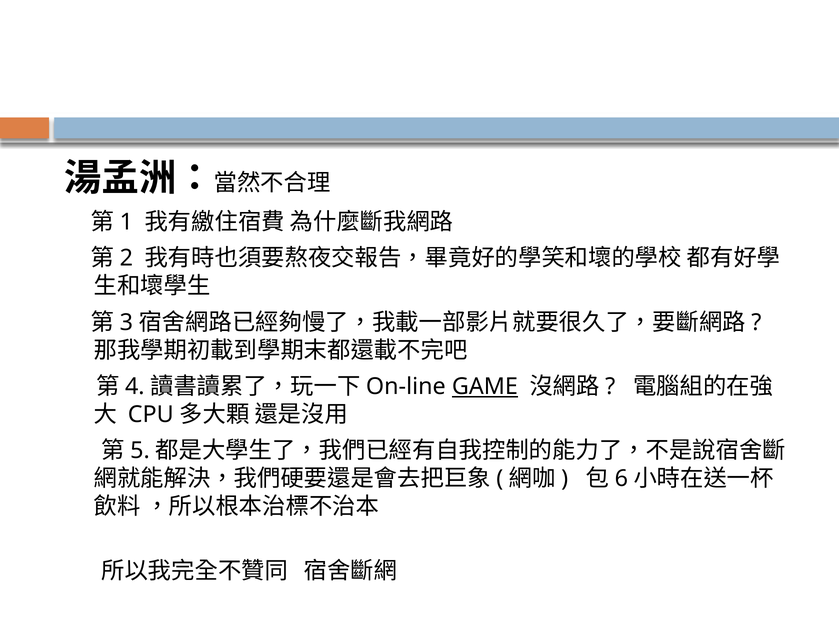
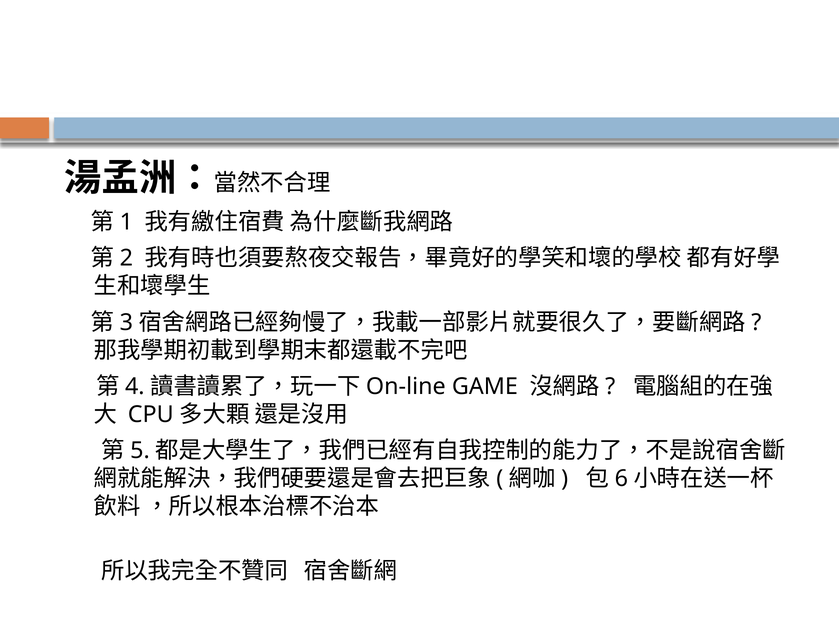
GAME underline: present -> none (485, 387)
